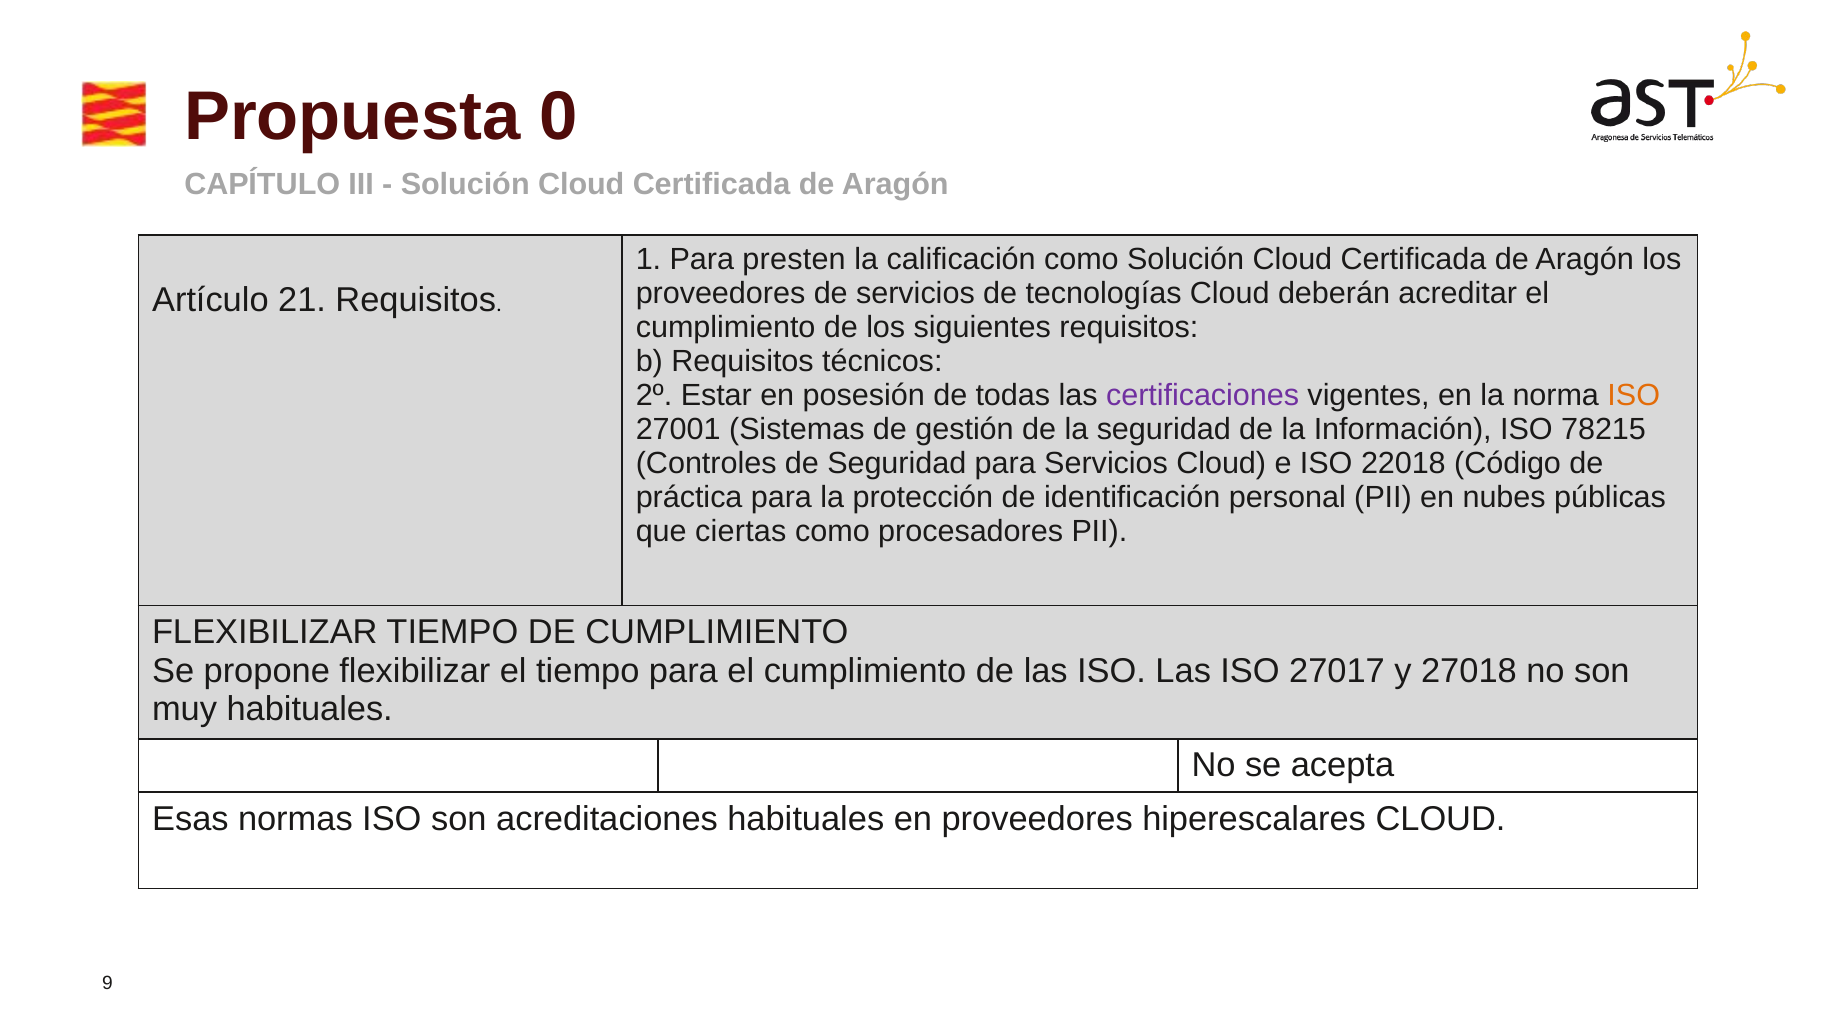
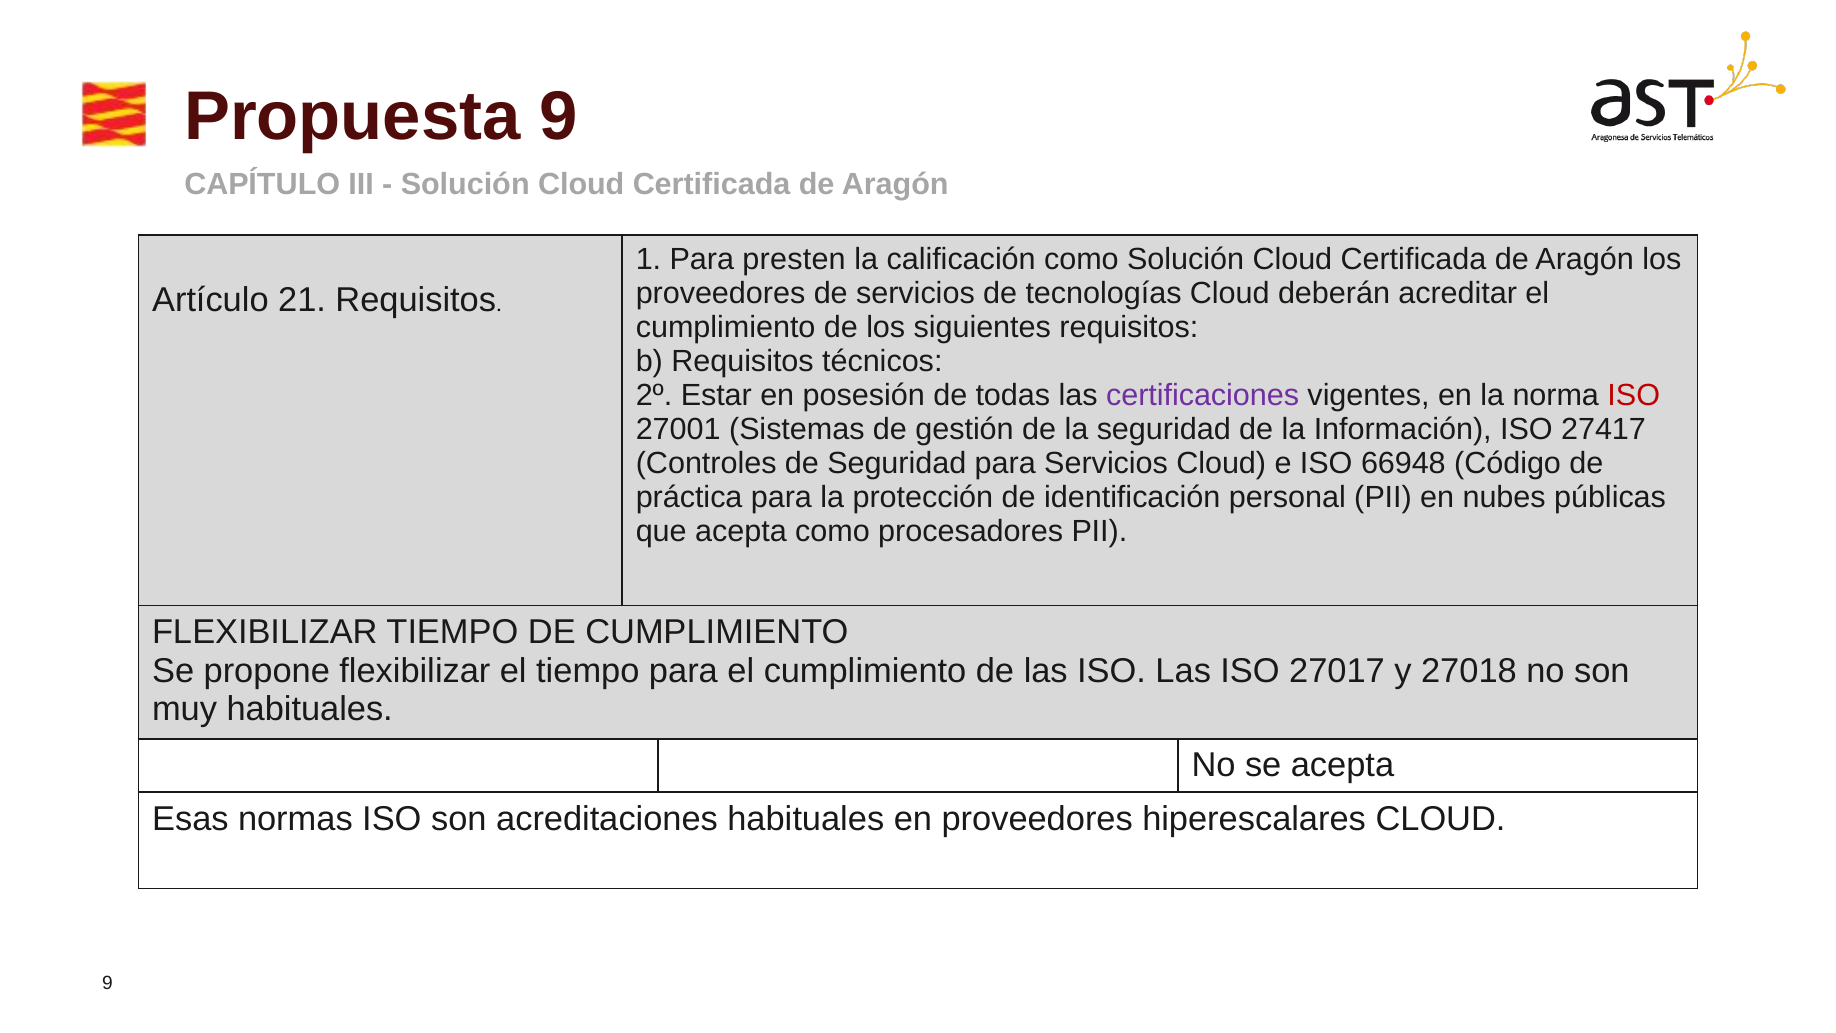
Propuesta 0: 0 -> 9 (559, 117)
ISO colour: orange -> red (1634, 395)
78215: 78215 -> 27417 (1604, 429)
22018: 22018 -> 66948 (1403, 463)
que ciertas: ciertas -> acepta (741, 531)
